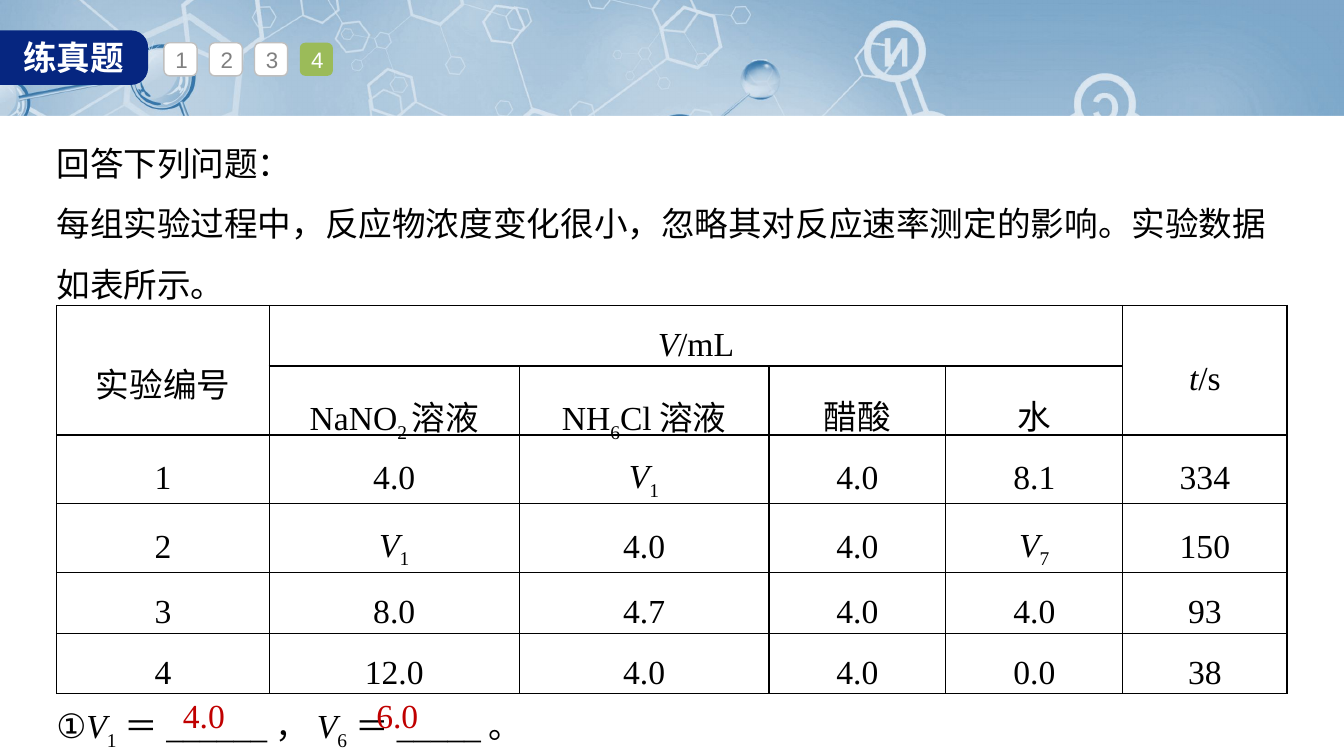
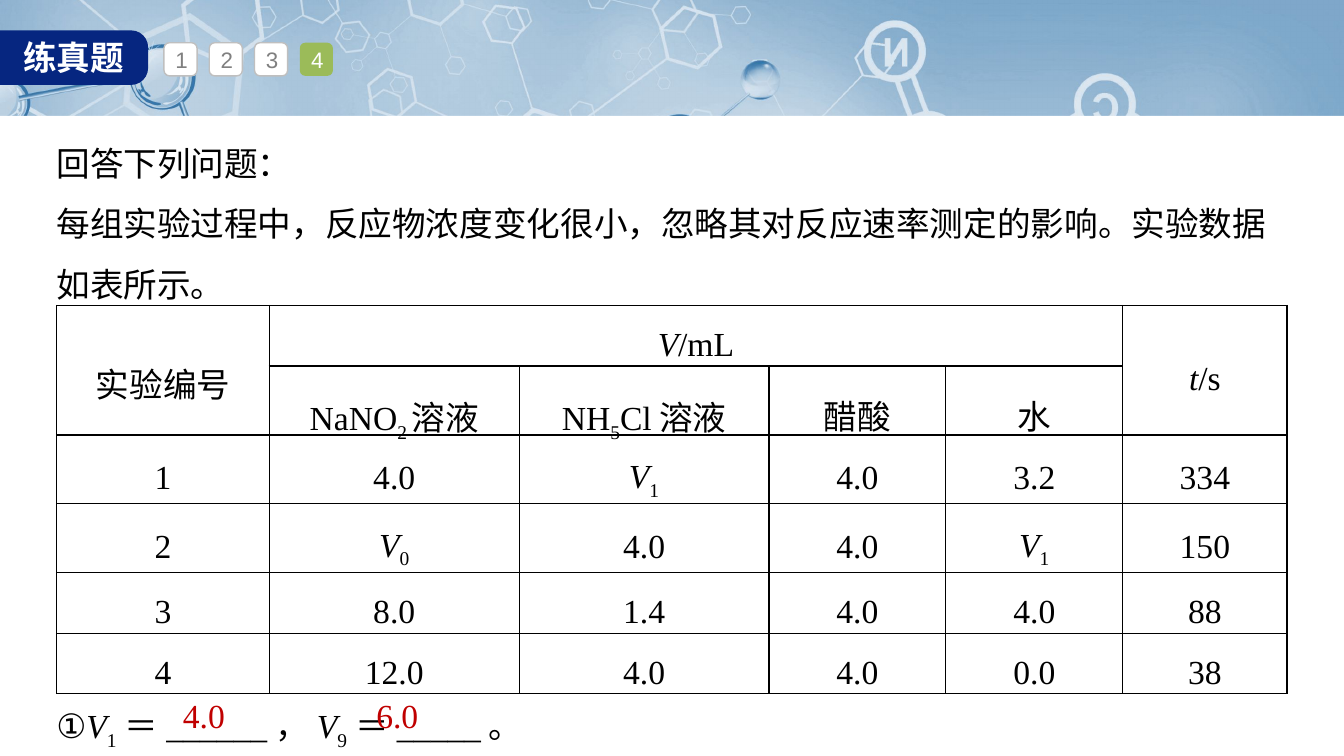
6: 6 -> 5 (615, 433)
8.1: 8.1 -> 3.2 (1034, 479)
1: 1 -> 0 (404, 559)
7: 7 -> 1 (1045, 559)
4.7: 4.7 -> 1.4 (644, 612)
93: 93 -> 88 (1205, 612)
6: 6 -> 9 (342, 741)
